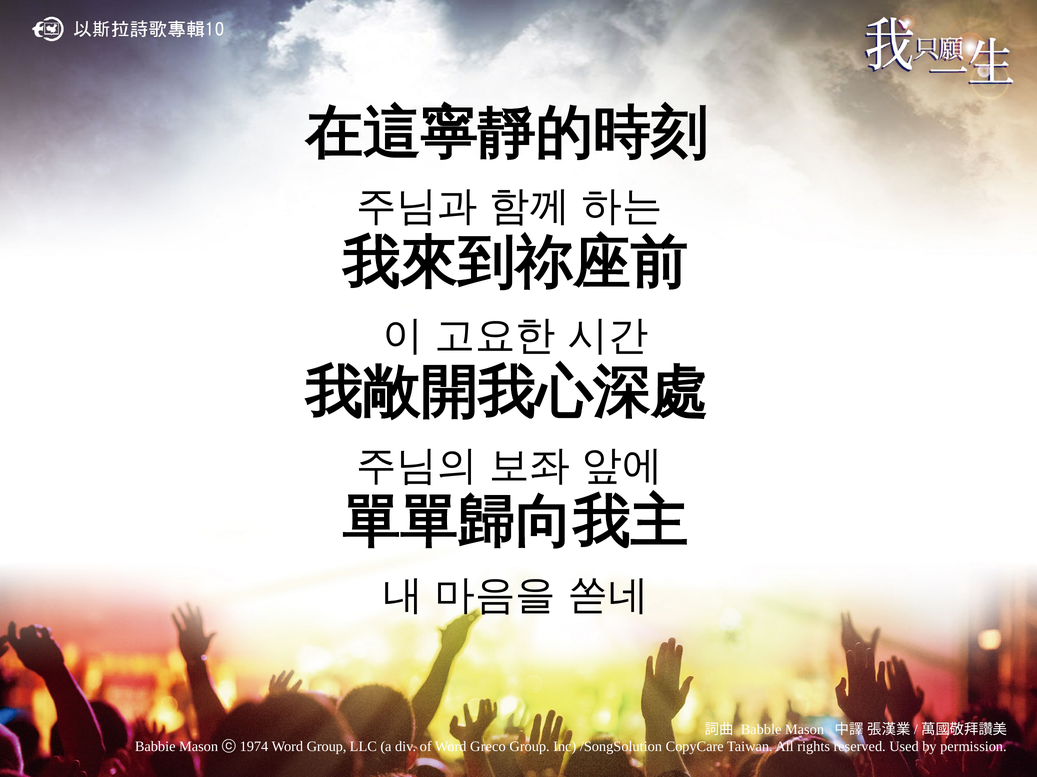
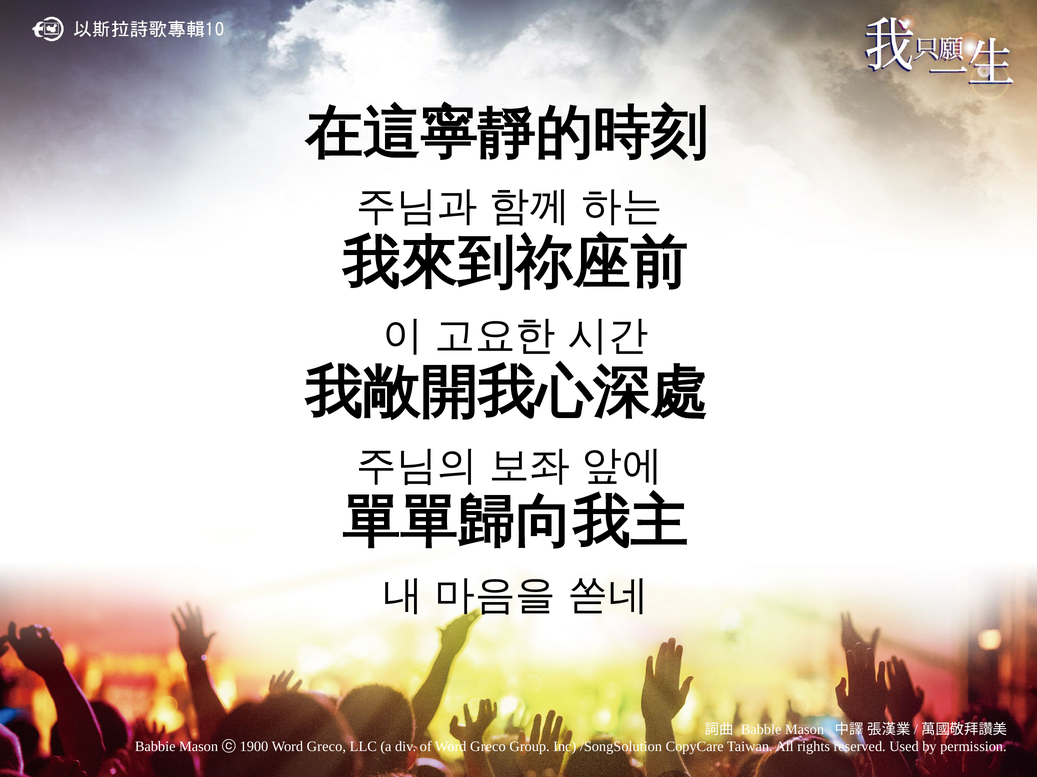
1974: 1974 -> 1900 (254, 747)
Group: Group -> Greco (326, 747)
